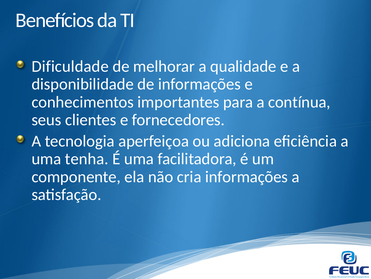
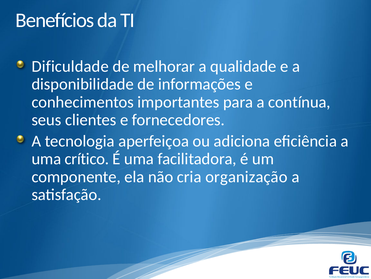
tenha: tenha -> crítico (87, 159)
cria informações: informações -> organização (246, 176)
